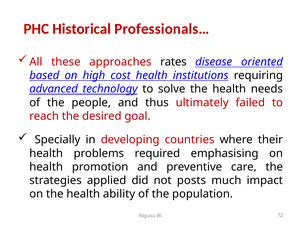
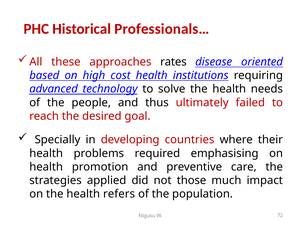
posts: posts -> those (192, 180)
ability: ability -> refers (119, 194)
